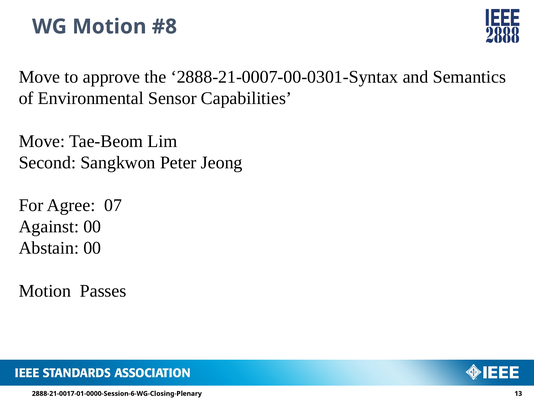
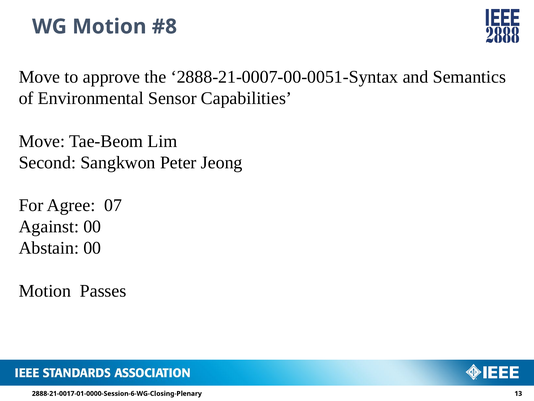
2888-21-0007-00-0301-Syntax: 2888-21-0007-00-0301-Syntax -> 2888-21-0007-00-0051-Syntax (285, 77)
